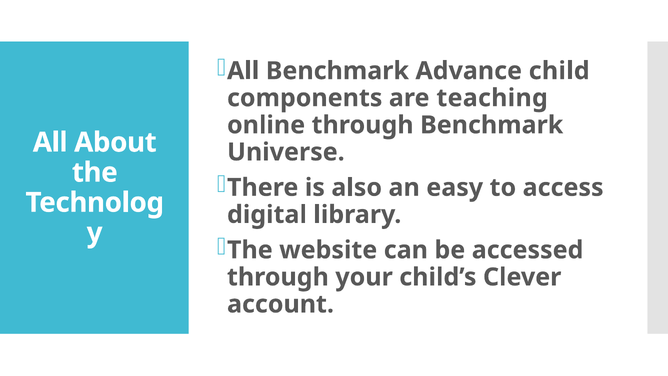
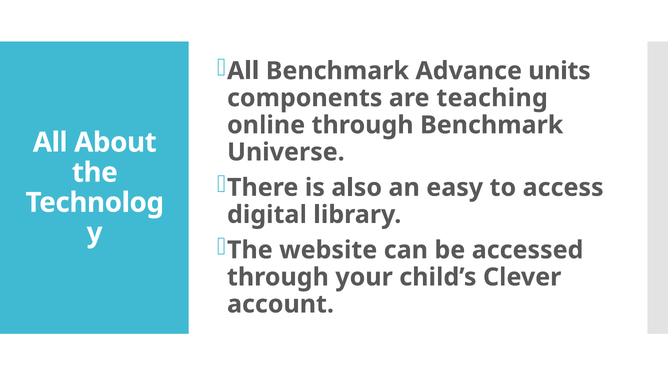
child: child -> units (559, 71)
